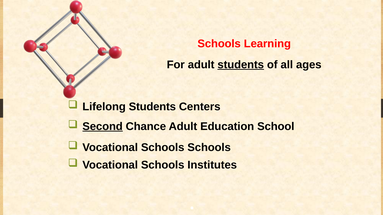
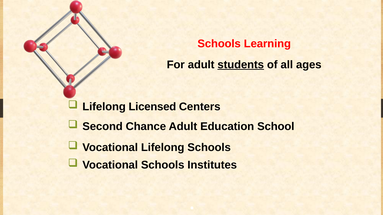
Students: Students -> Licensed (152, 107)
Second underline: present -> none (103, 127)
Schools: Schools -> Lifelong (163, 148)
